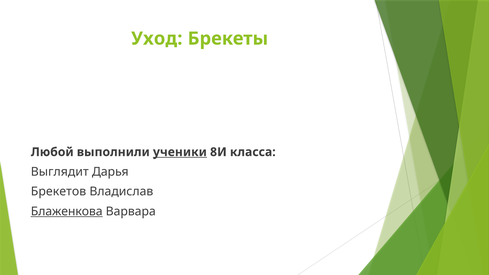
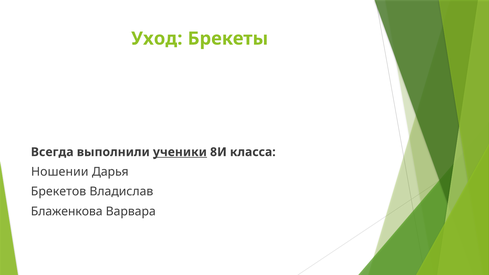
Любой: Любой -> Всегда (52, 152)
Выглядит: Выглядит -> Ношении (60, 172)
Блаженкова underline: present -> none (67, 211)
